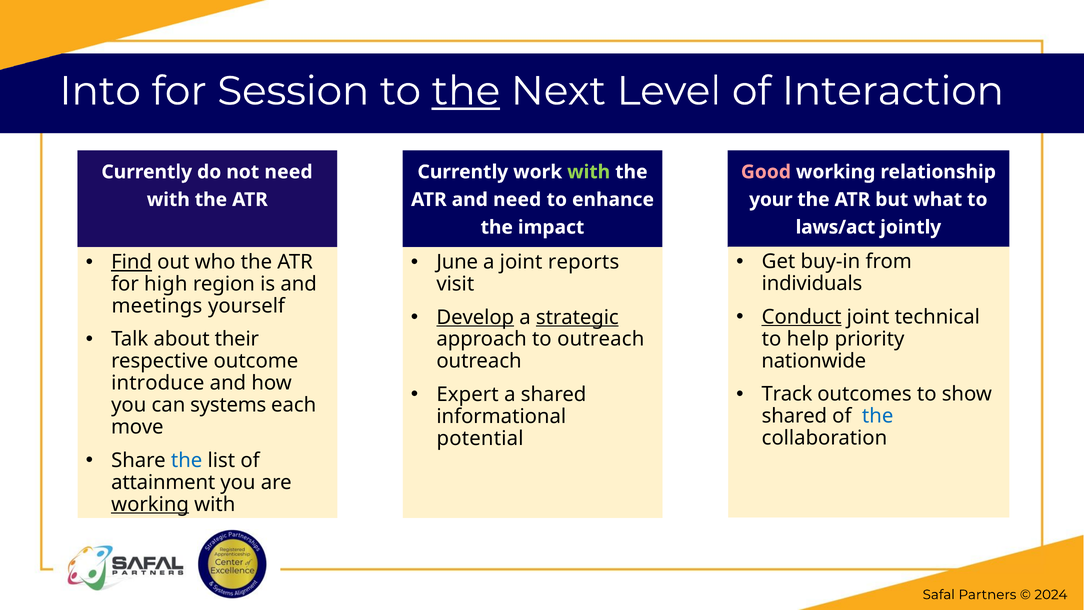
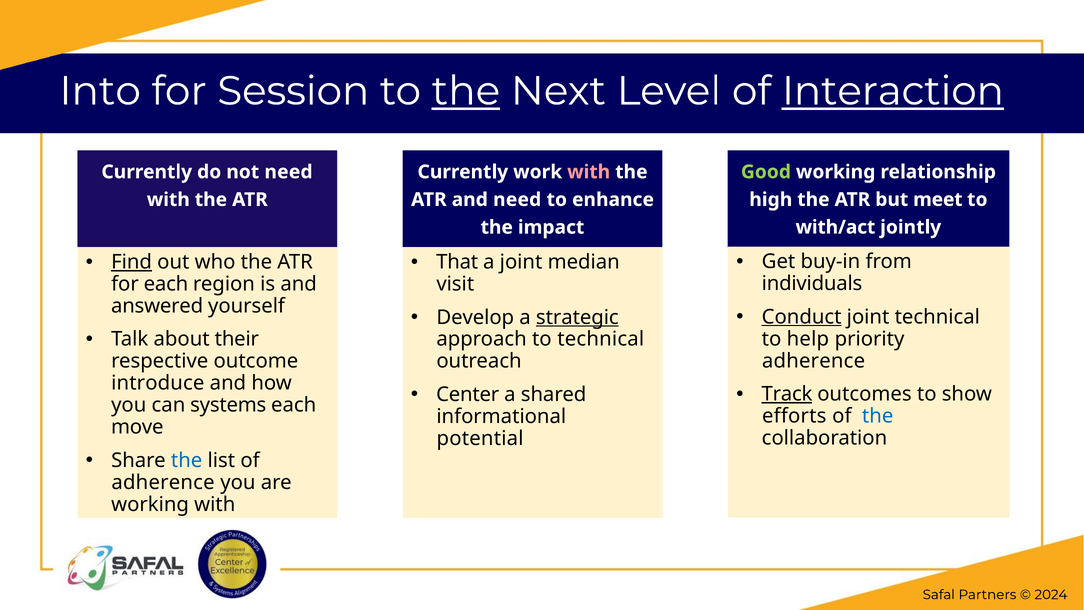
Interaction underline: none -> present (893, 91)
Good colour: pink -> light green (766, 172)
with colour: light green -> pink (589, 172)
your: your -> high (771, 200)
what: what -> meet (938, 200)
laws/act: laws/act -> with/act (835, 227)
June: June -> That (457, 262)
reports: reports -> median (584, 262)
for high: high -> each (166, 284)
meetings: meetings -> answered (157, 306)
Develop underline: present -> none (475, 317)
to outreach: outreach -> technical (601, 339)
nationwide: nationwide -> adherence (814, 361)
Track underline: none -> present (787, 394)
Expert: Expert -> Center (468, 394)
shared: shared -> efforts (794, 416)
attainment: attainment -> adherence (163, 482)
working underline: present -> none (150, 504)
